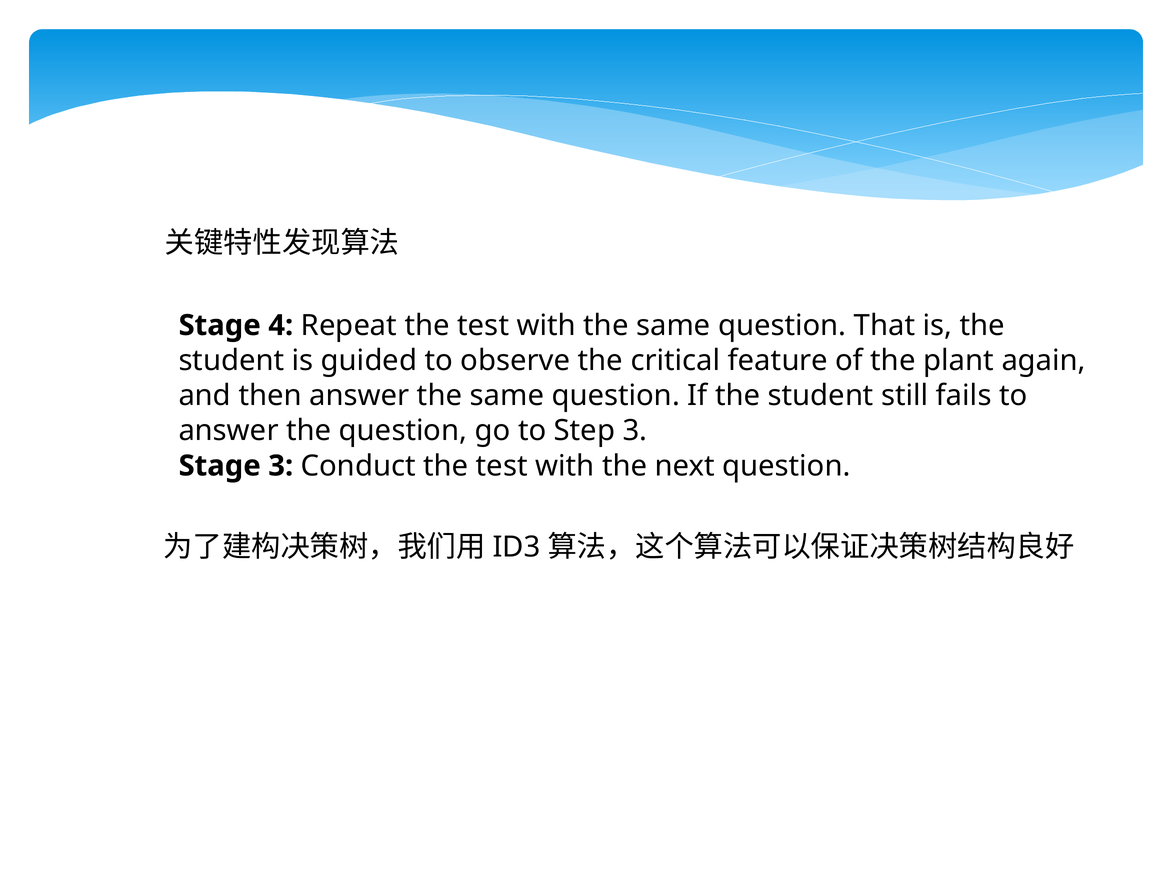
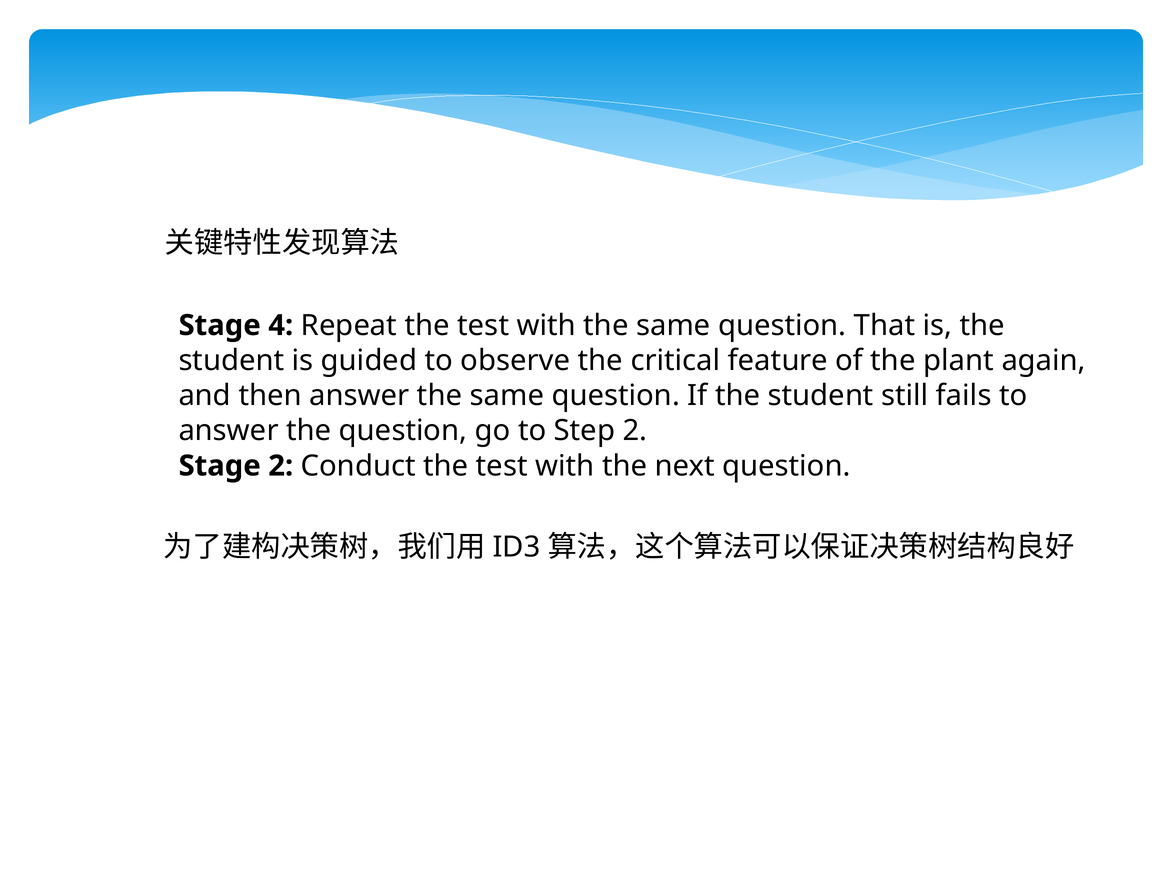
Step 3: 3 -> 2 (635, 431)
Stage 3: 3 -> 2 (281, 466)
